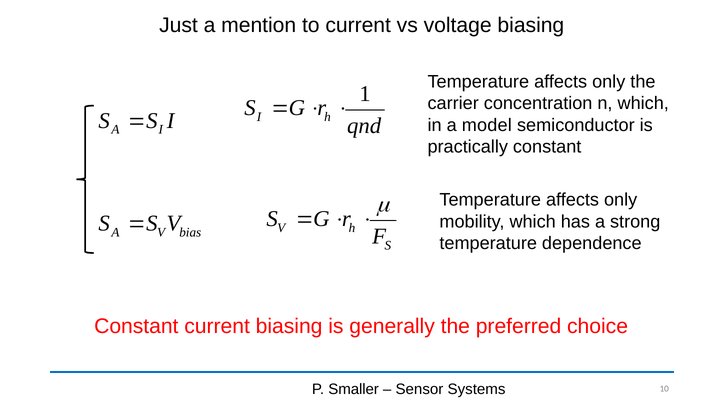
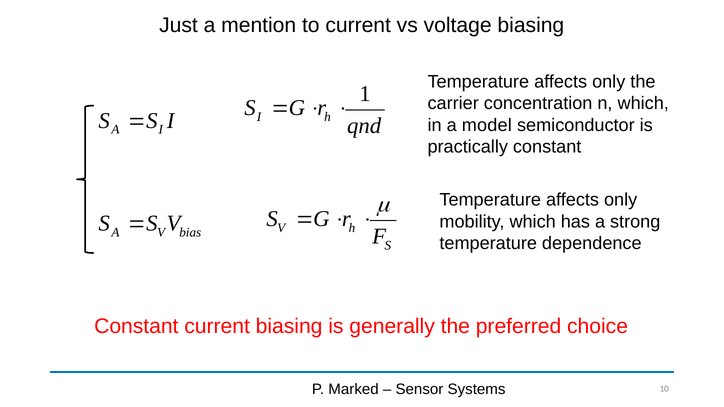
Smaller: Smaller -> Marked (354, 389)
